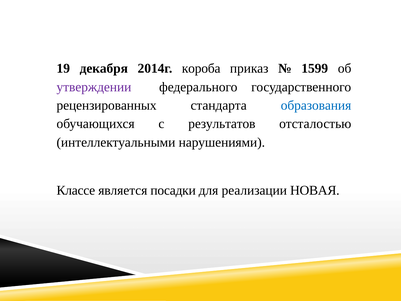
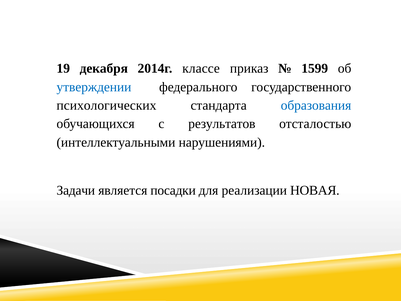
короба: короба -> классе (201, 68)
утверждении colour: purple -> blue (94, 87)
рецензированных: рецензированных -> психологических (106, 105)
Классе: Классе -> Задачи (76, 190)
